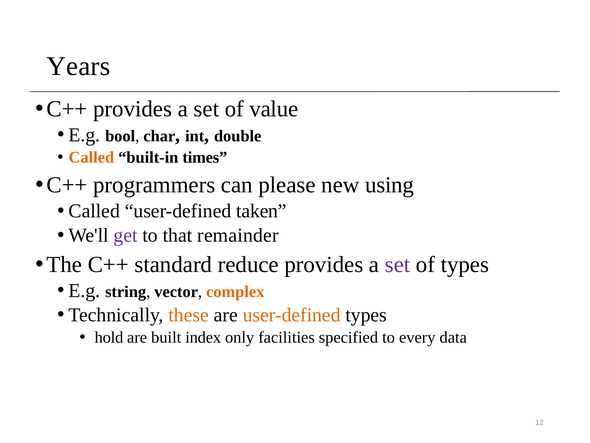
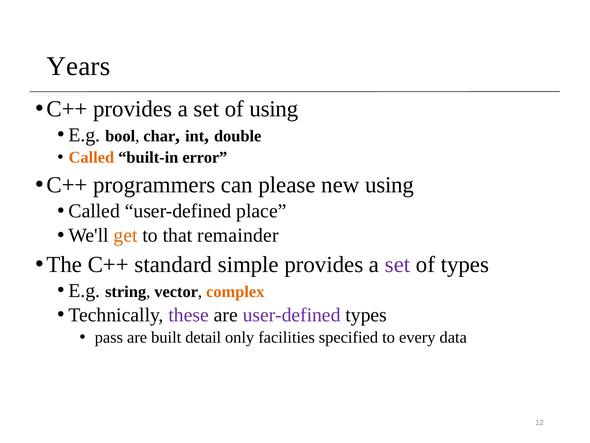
of value: value -> using (274, 109)
times: times -> error (205, 157)
taken: taken -> place (261, 211)
get colour: purple -> orange (126, 235)
reduce: reduce -> simple (248, 264)
these colour: orange -> purple (189, 315)
user-defined colour: orange -> purple (292, 315)
hold: hold -> pass (109, 337)
index: index -> detail (203, 337)
